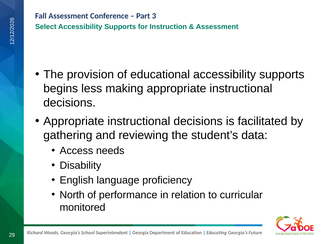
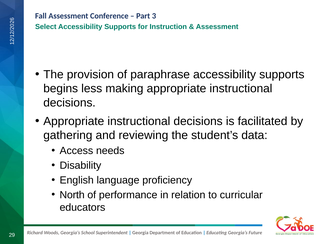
educational: educational -> paraphrase (160, 75)
monitored: monitored -> educators (82, 208)
